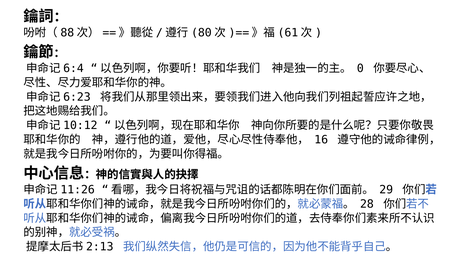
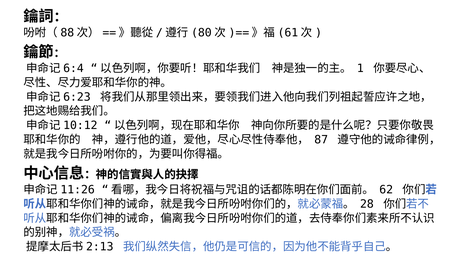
0: 0 -> 1 (360, 68)
16: 16 -> 87 (321, 140)
29: 29 -> 62 (386, 190)
